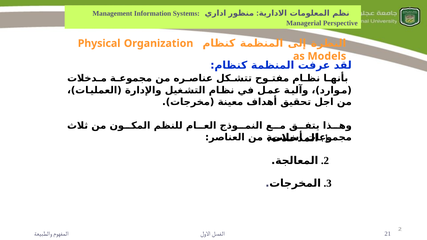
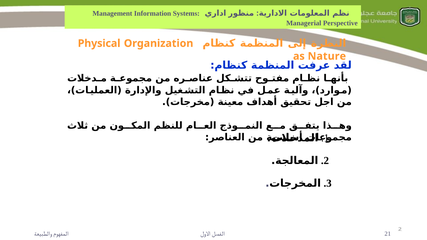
Models: Models -> Nature (327, 56)
